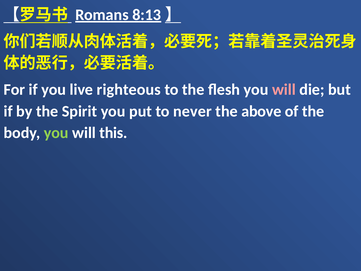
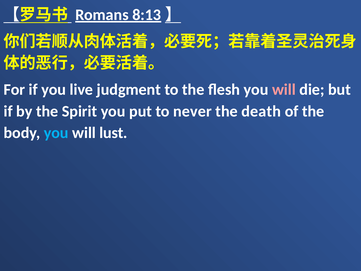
righteous: righteous -> judgment (129, 90)
above: above -> death (261, 111)
you colour: light green -> light blue (56, 133)
this: this -> lust (113, 133)
